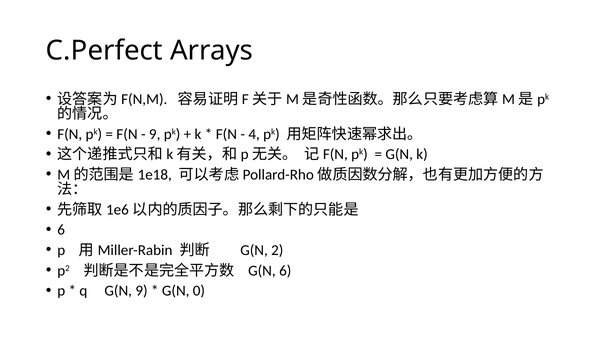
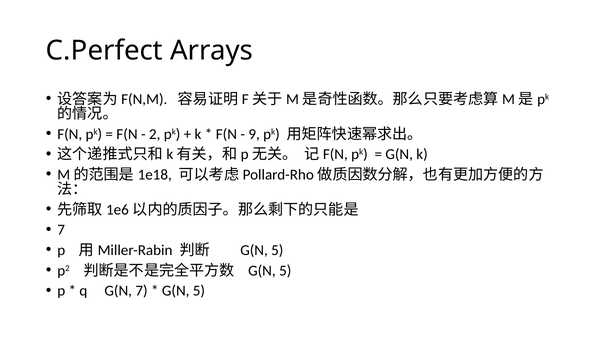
9: 9 -> 2 (155, 134)
4: 4 -> 9 (254, 134)
6: 6 -> 7 (61, 230)
2: 2 -> 5 (277, 250)
6: 6 -> 5 (285, 271)
G(N 9: 9 -> 7 (142, 291)
0: 0 -> 5 (199, 291)
